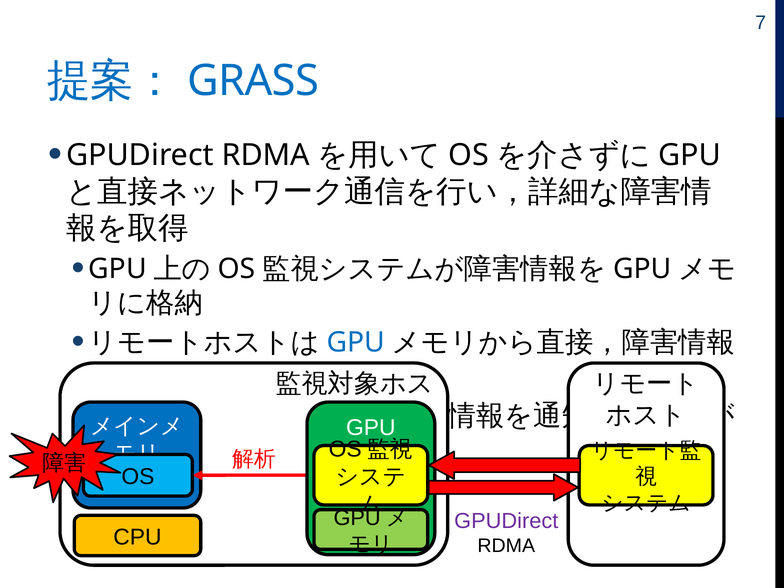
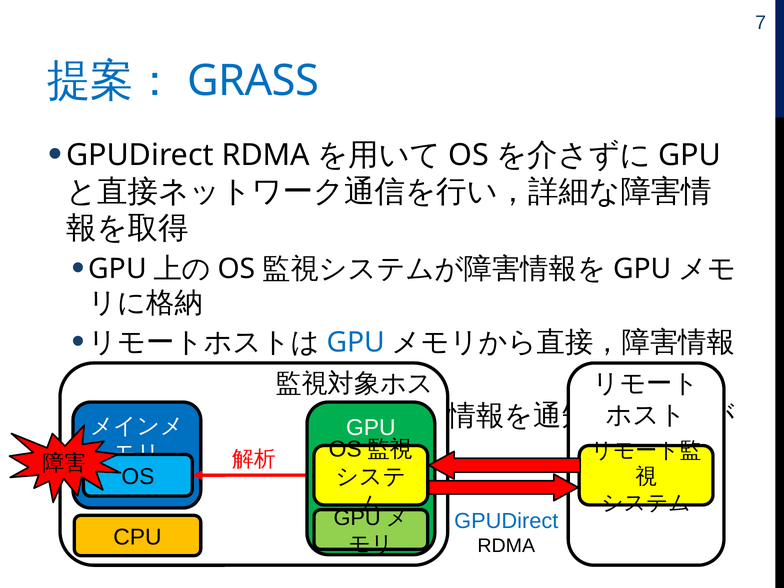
GPUDirect colour: purple -> blue (506, 521)
